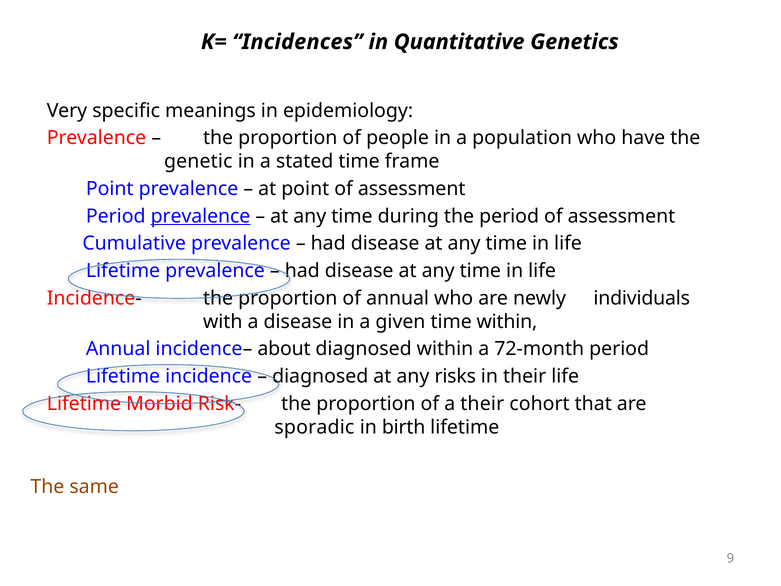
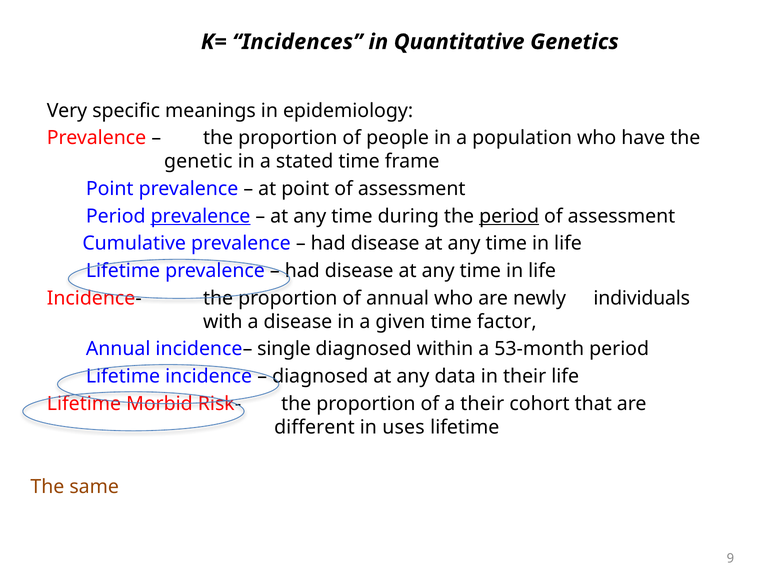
period underline: none -> present (509, 216)
time within: within -> factor (507, 321)
about: about -> single (284, 349)
72-month: 72-month -> 53-month (539, 349)
risks: risks -> data (455, 376)
sporadic: sporadic -> different (314, 427)
birth: birth -> uses (403, 427)
